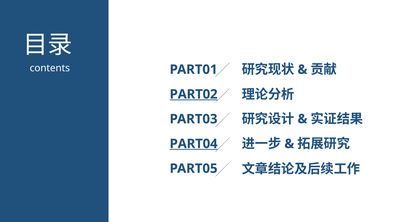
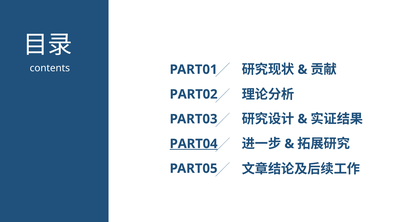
PART02 underline: present -> none (194, 94)
